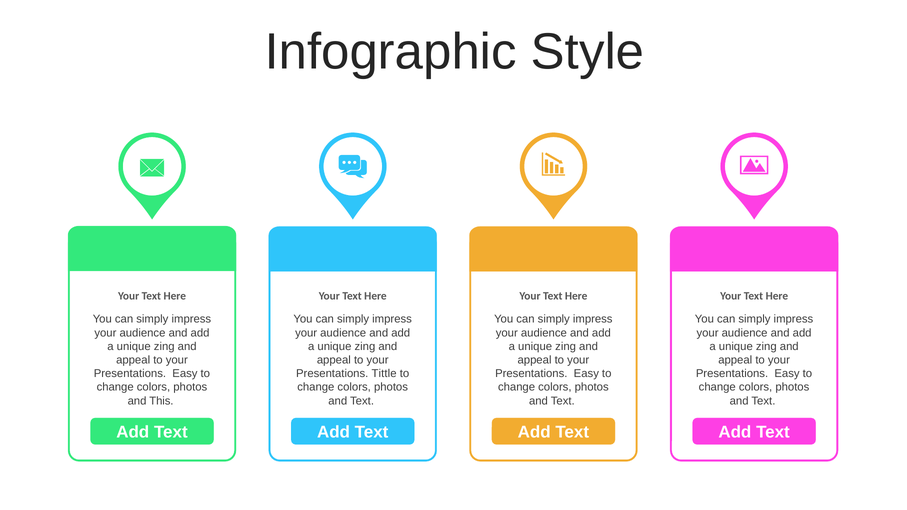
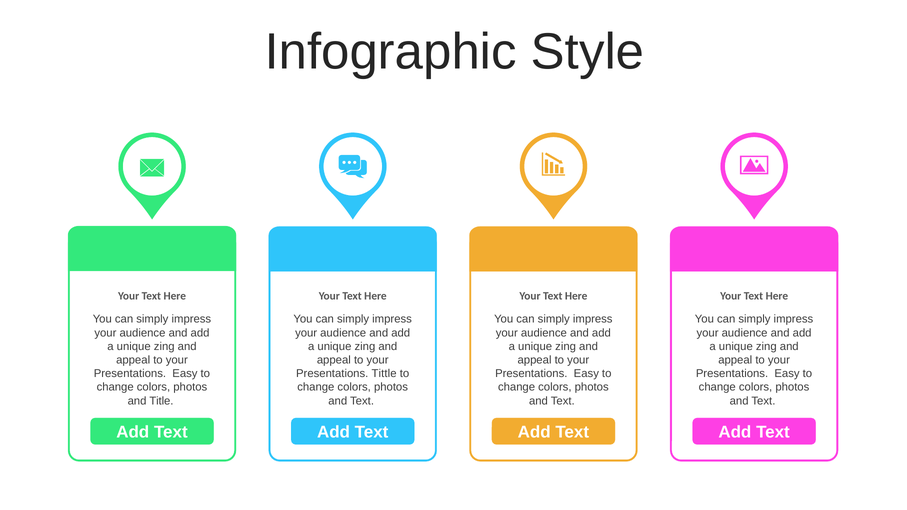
This: This -> Title (161, 401)
